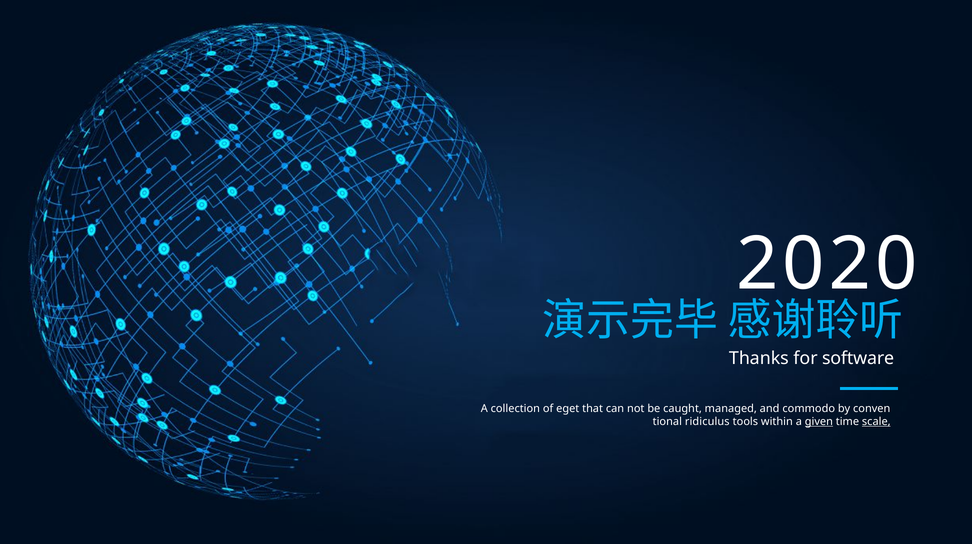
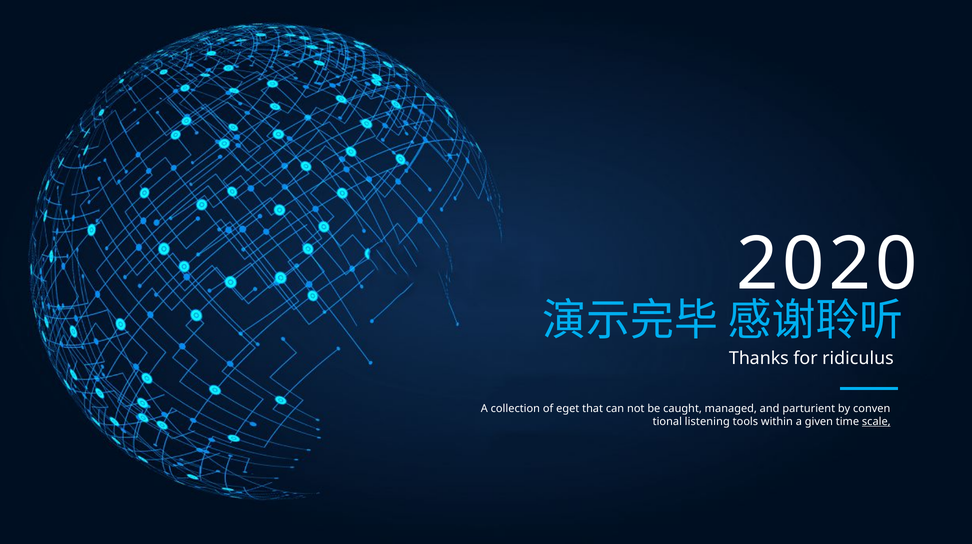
software: software -> ridiculus (858, 358)
commodo: commodo -> parturient (809, 409)
ridiculus: ridiculus -> listening (707, 422)
given underline: present -> none (819, 422)
